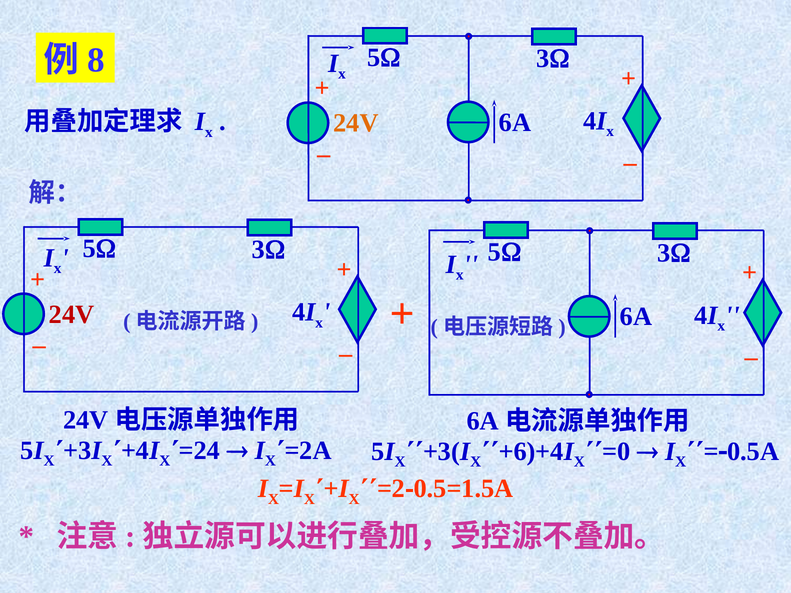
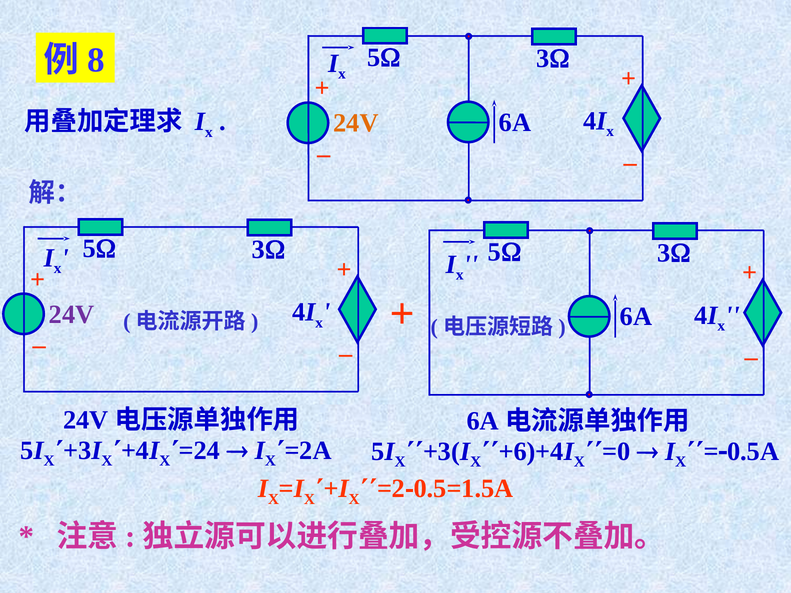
24V colour: red -> purple (72, 314)
